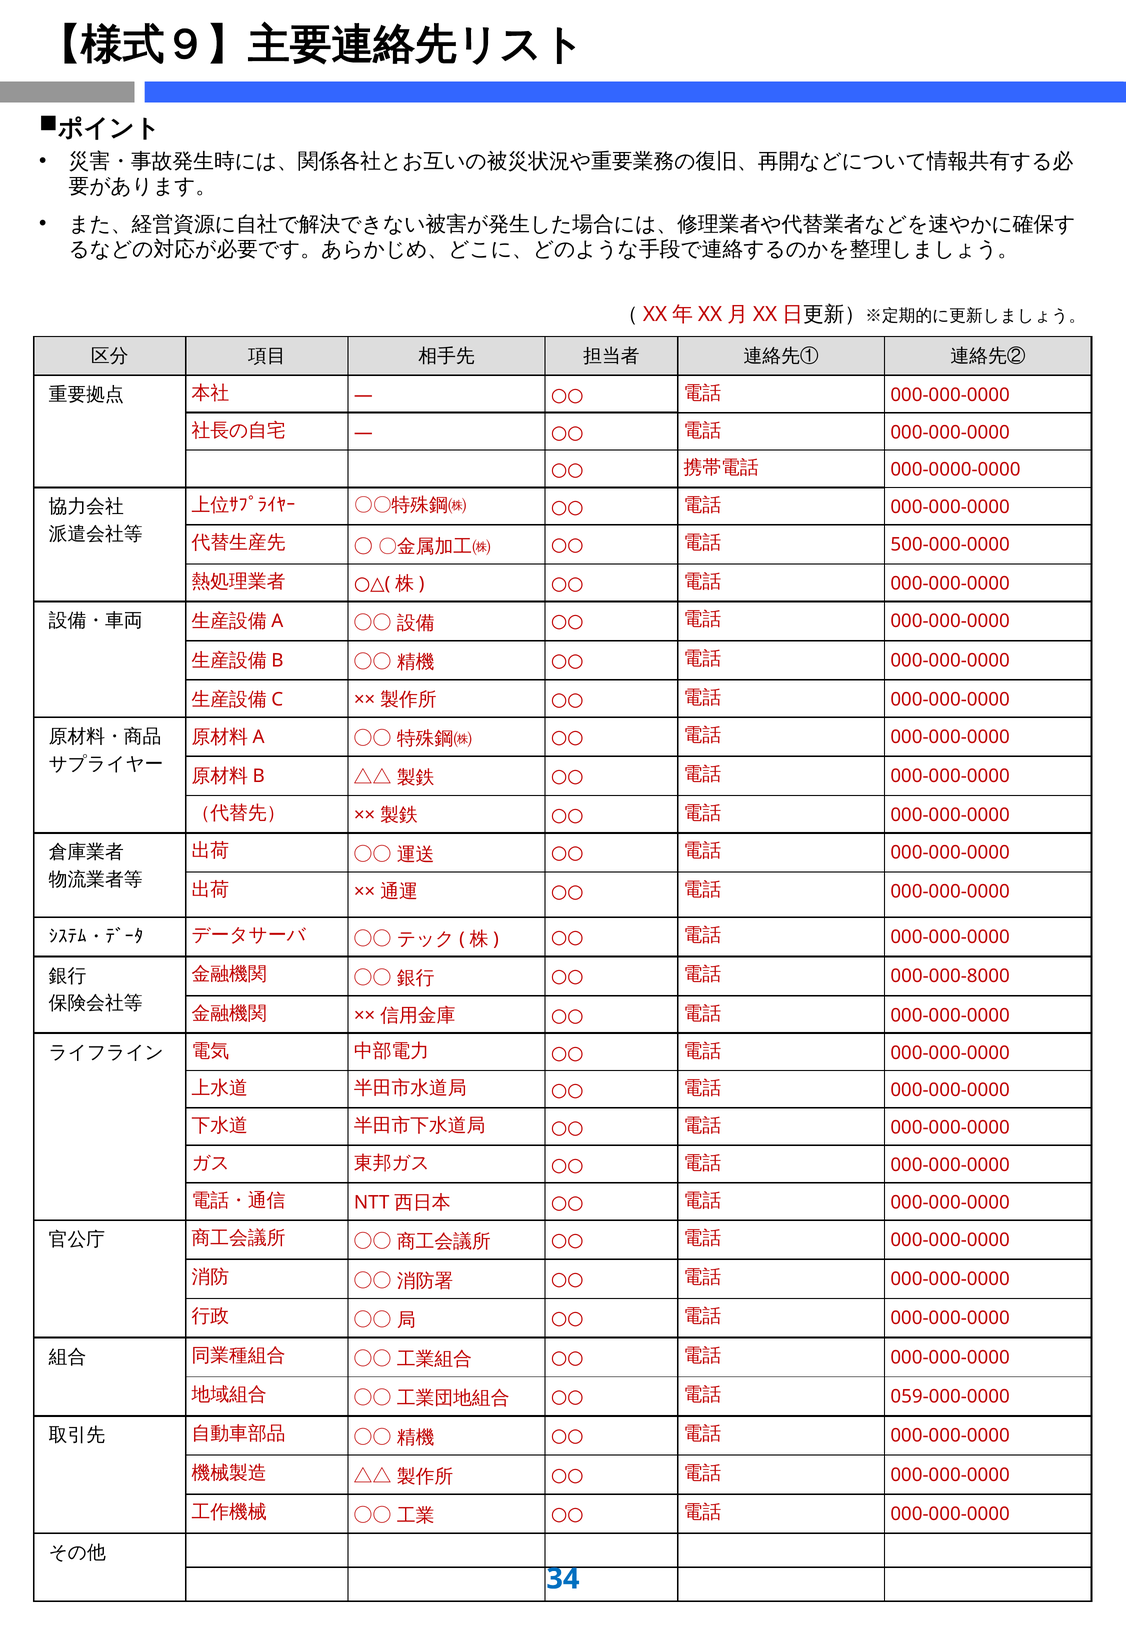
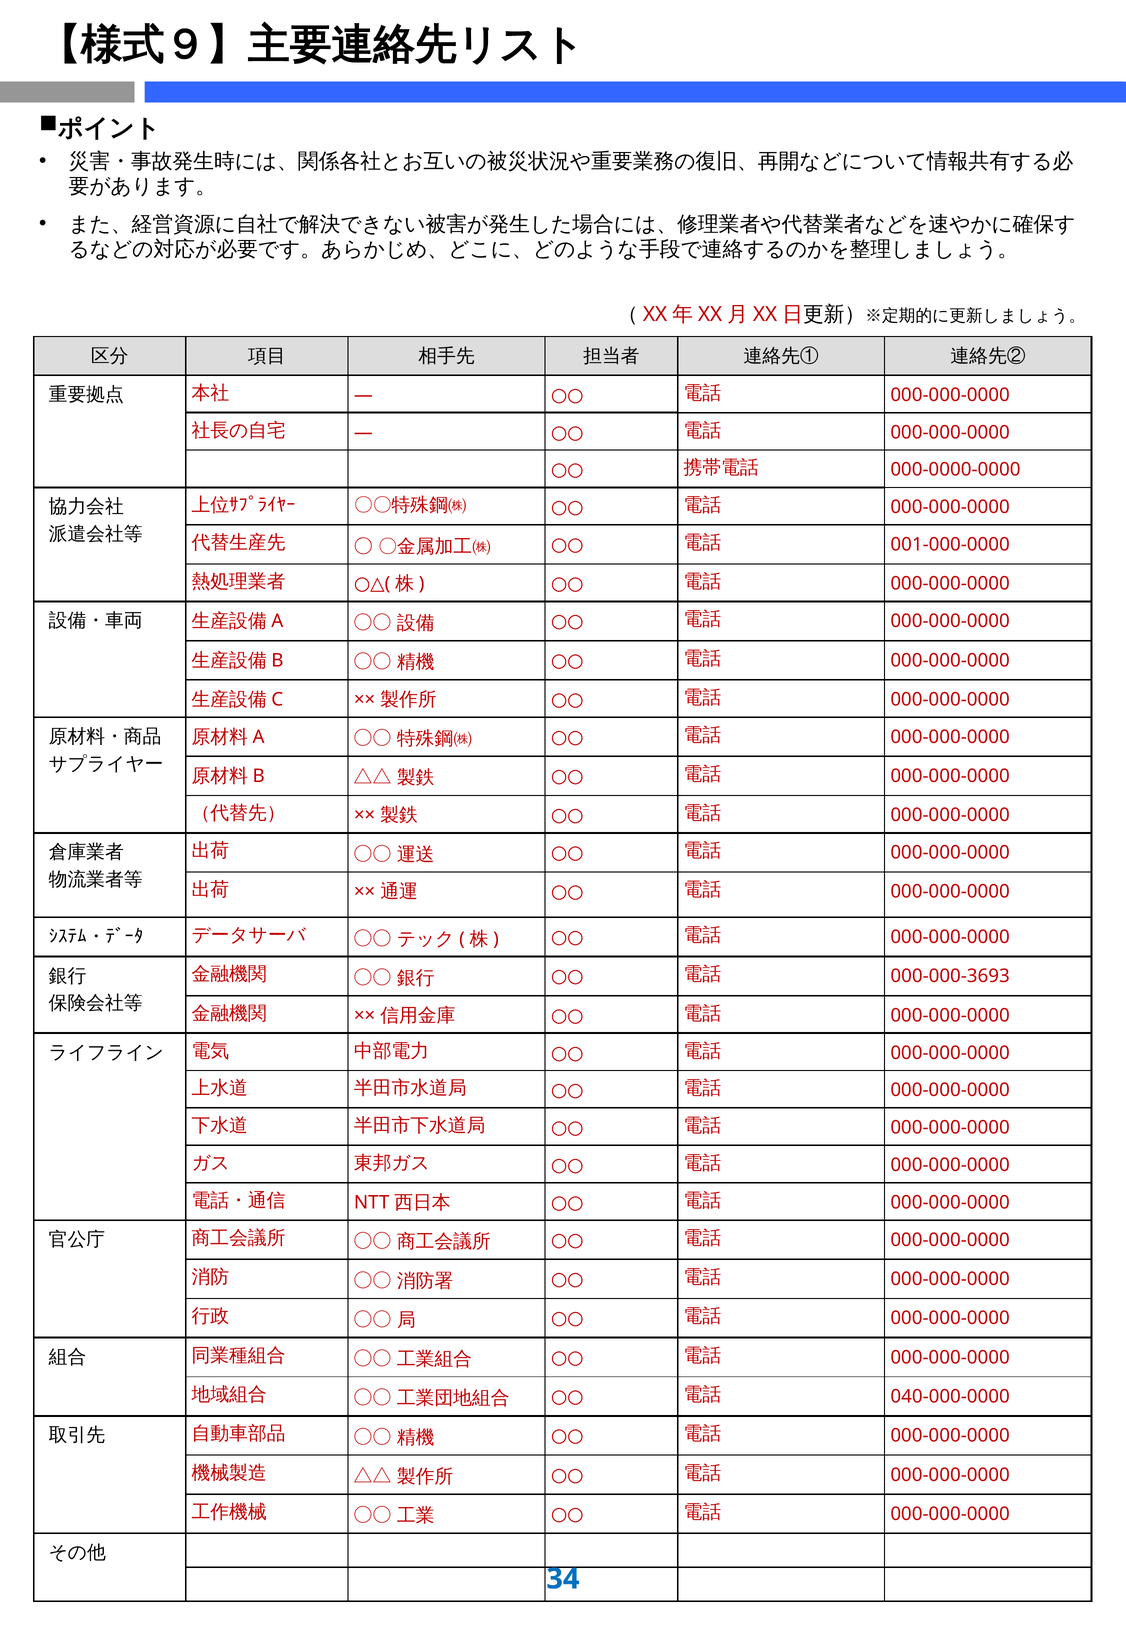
500-000-0000: 500-000-0000 -> 001-000-0000 (950, 544)
000-000-8000: 000-000-8000 -> 000-000-3693 (950, 976)
059-000-0000: 059-000-0000 -> 040-000-0000 (950, 1396)
